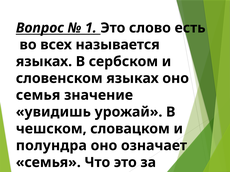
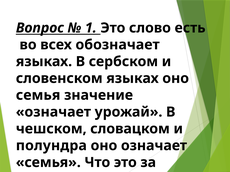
называется: называется -> обозначает (118, 45)
увидишь: увидишь -> означает (53, 112)
